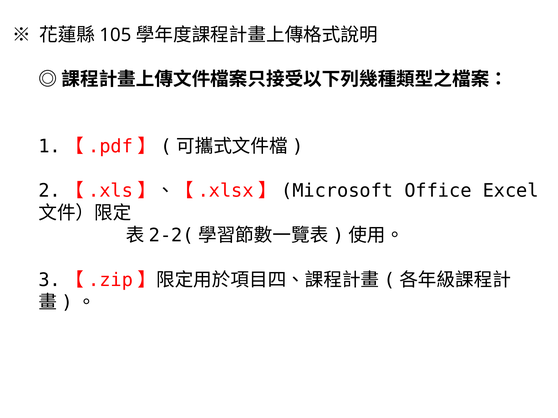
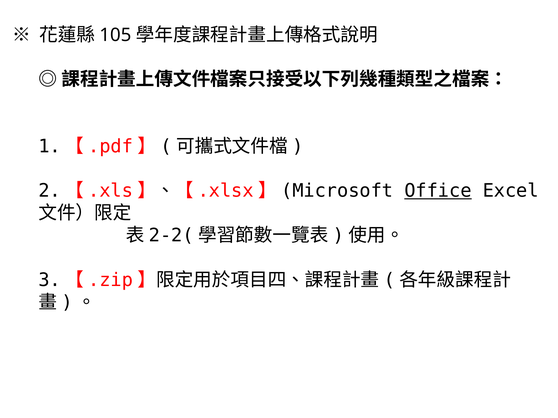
Office underline: none -> present (438, 191)
